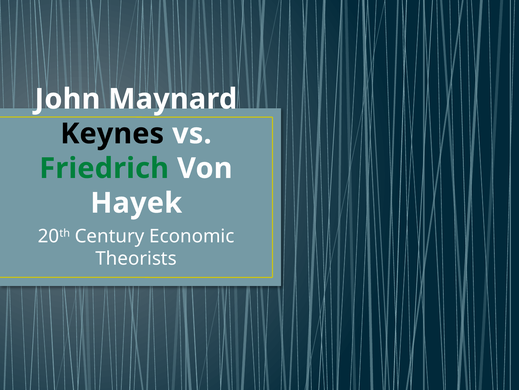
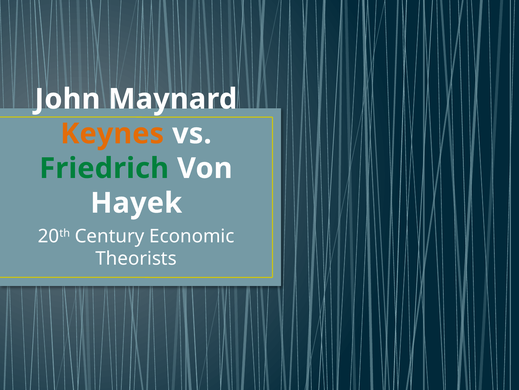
Keynes colour: black -> orange (112, 133)
